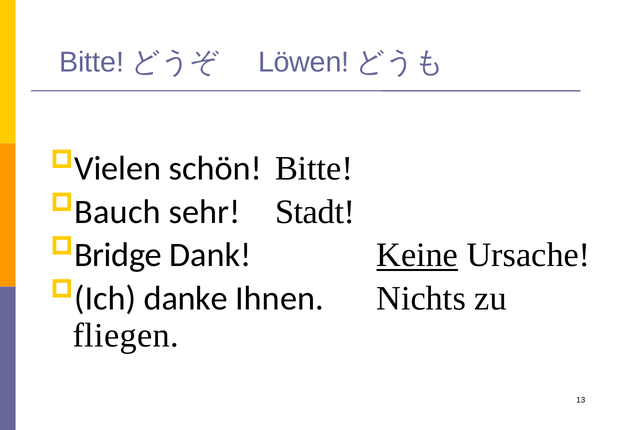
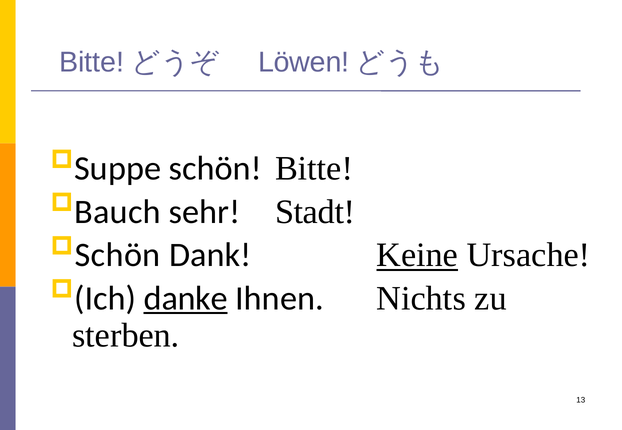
Vielen: Vielen -> Suppe (118, 169)
Bridge: Bridge -> Schön (118, 255)
danke underline: none -> present (186, 299)
fliegen: fliegen -> sterben (126, 336)
